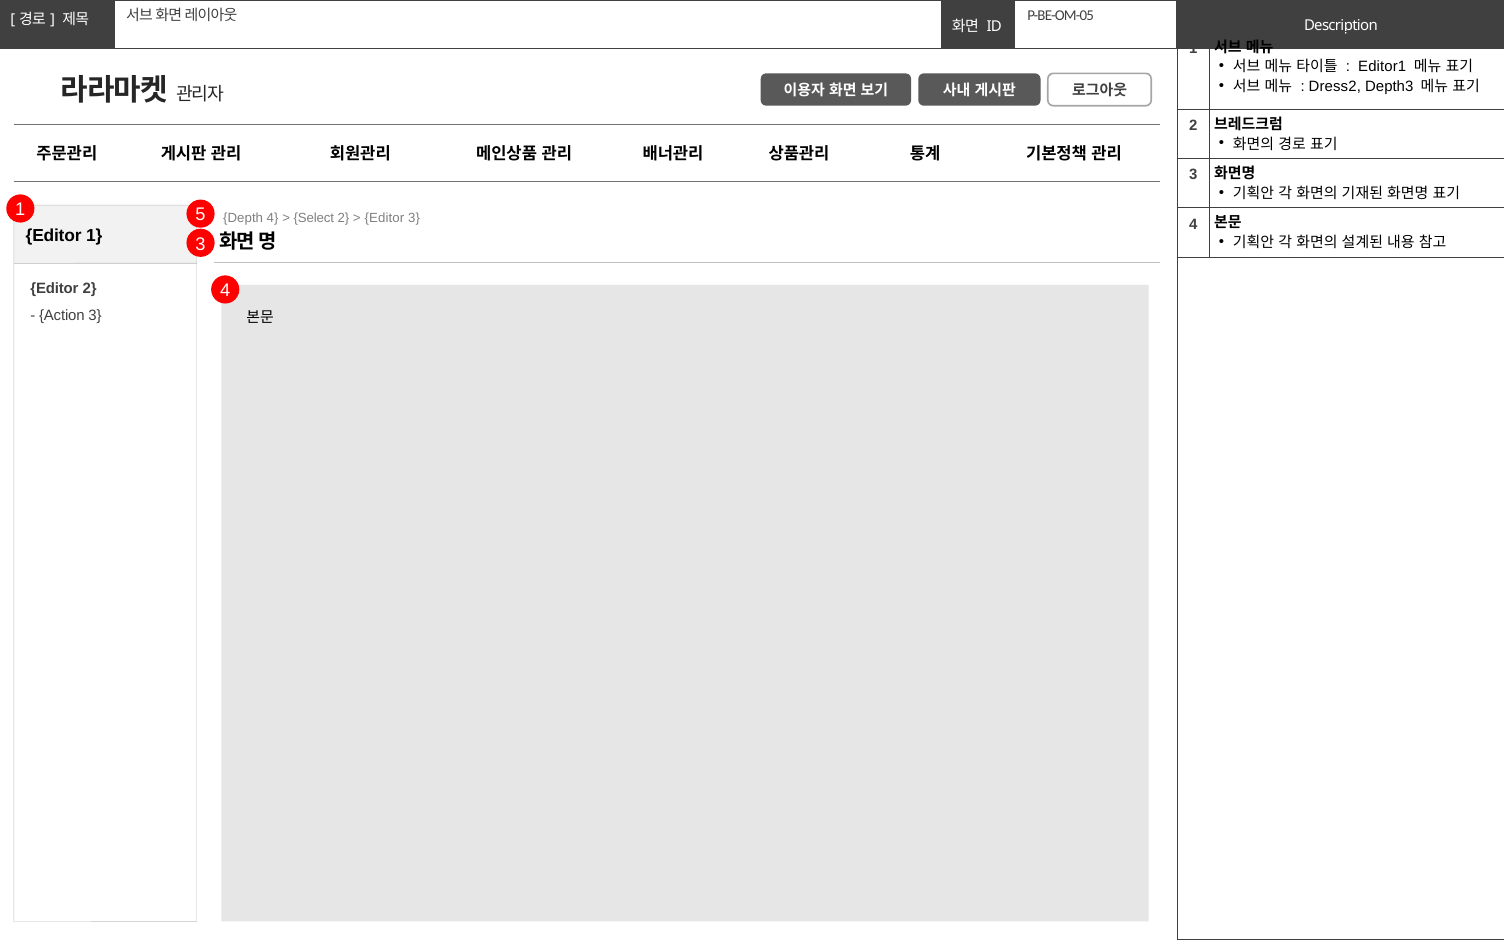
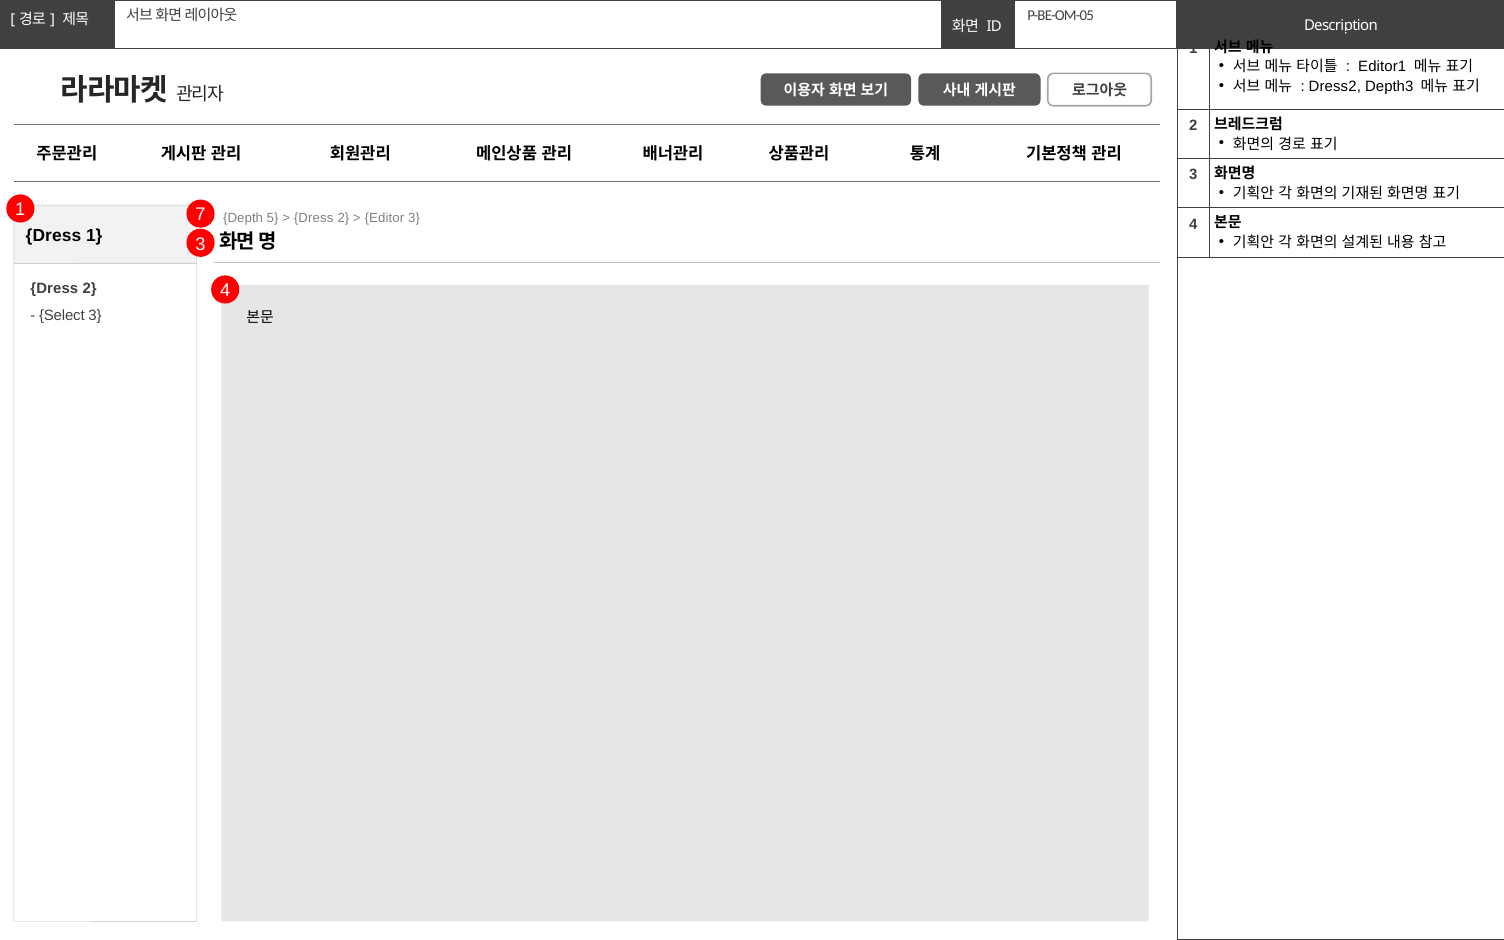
5: 5 -> 7 (200, 215)
Depth 4: 4 -> 5 (273, 218)
Select: Select -> Dress (314, 218)
Editor: Editor -> Dress (53, 235)
Editor: Editor -> Dress (54, 288)
Action: Action -> Select (62, 315)
